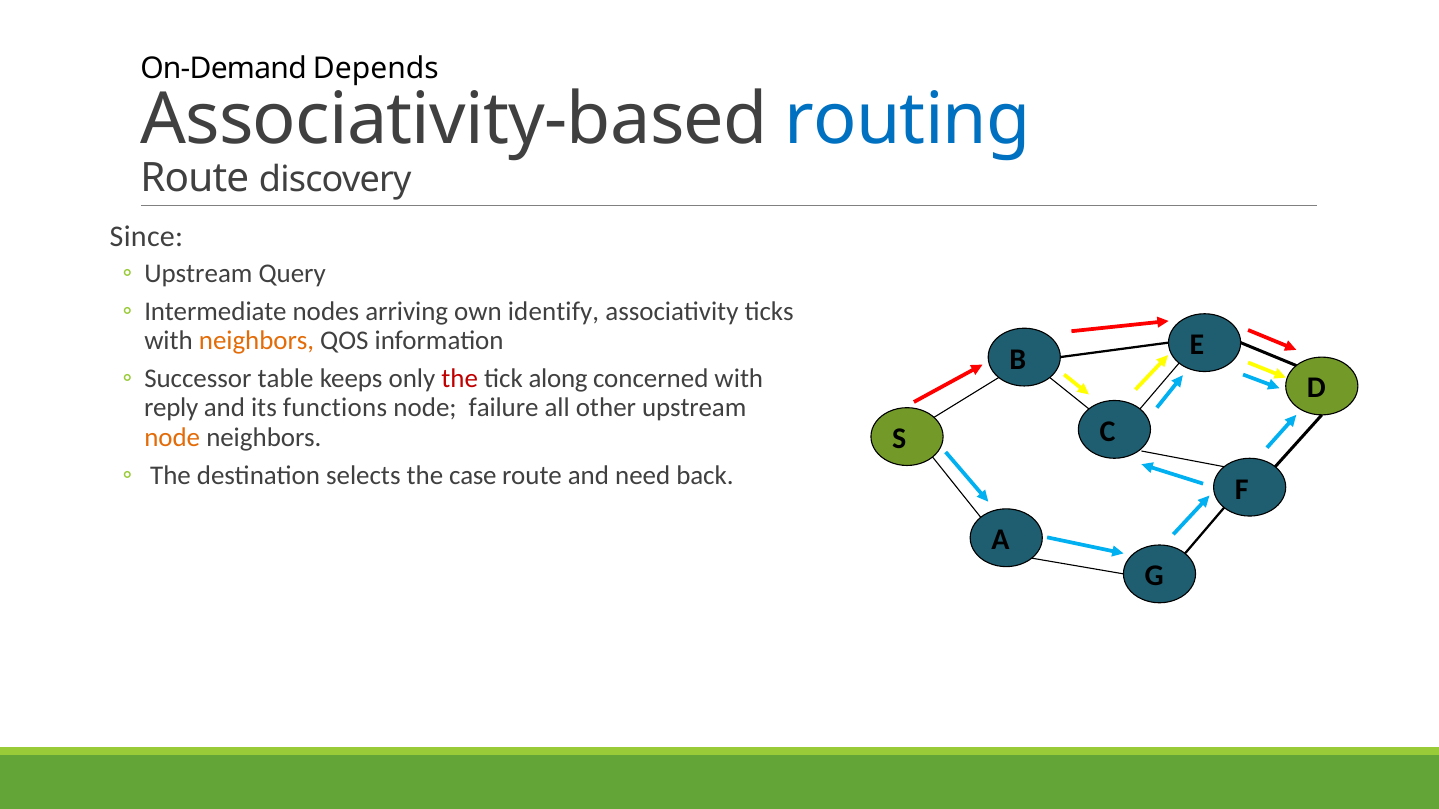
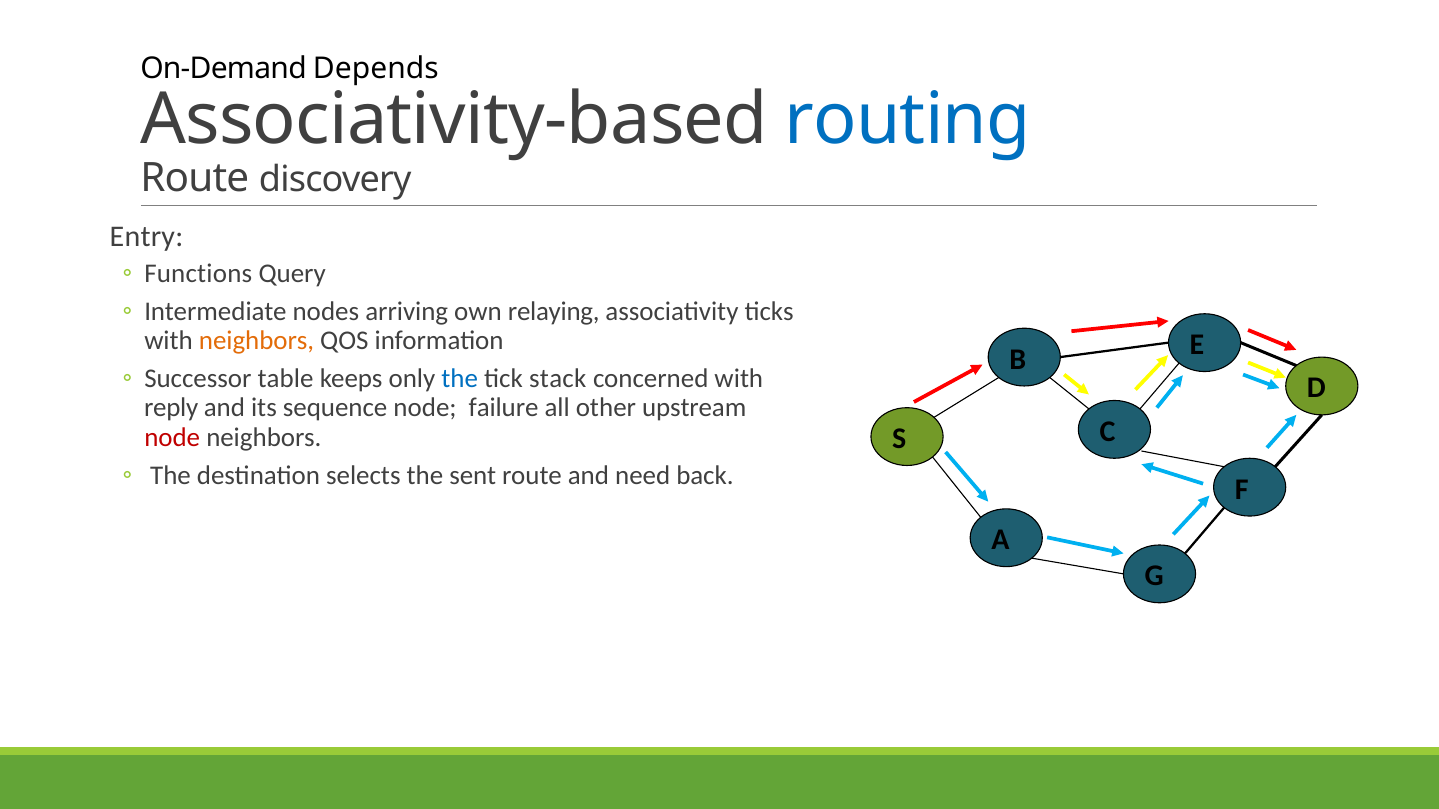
Since: Since -> Entry (146, 237)
Upstream: Upstream -> Functions (198, 274)
identify: identify -> relaying (554, 312)
the colour: red -> blue (460, 379)
along: along -> stack (558, 379)
functions: functions -> sequence (335, 408)
node colour: orange -> red (172, 437)
case: case -> sent (473, 476)
